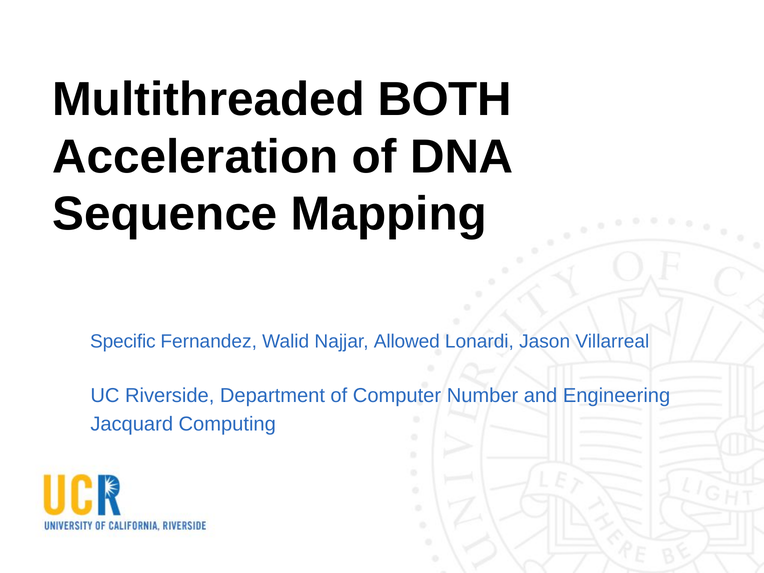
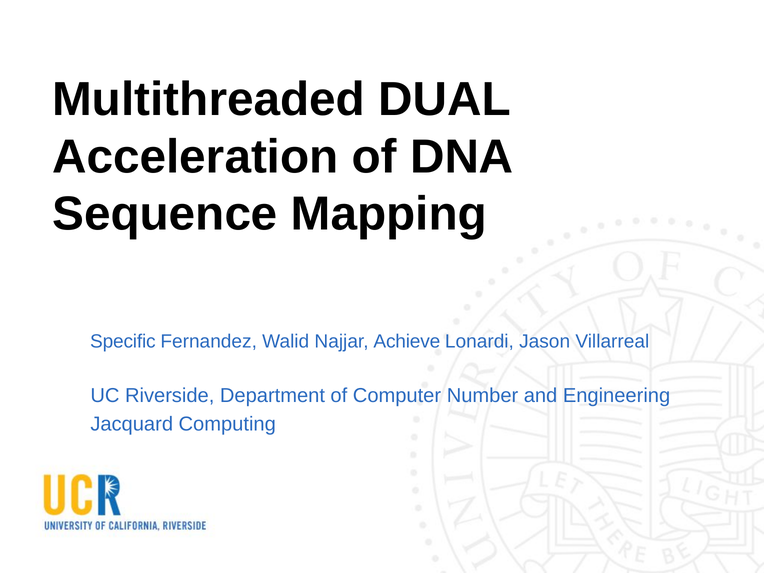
BOTH: BOTH -> DUAL (445, 99)
Allowed: Allowed -> Achieve (407, 341)
